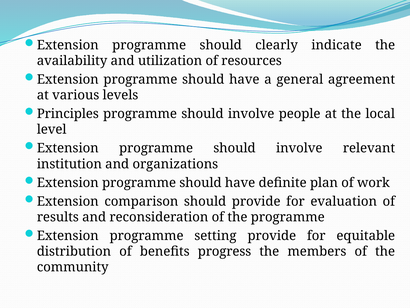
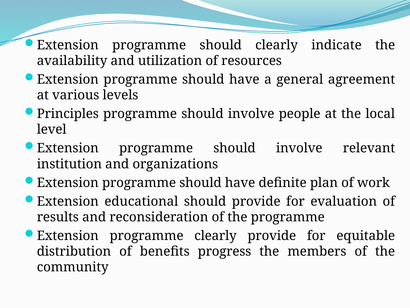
comparison: comparison -> educational (141, 201)
programme setting: setting -> clearly (215, 235)
